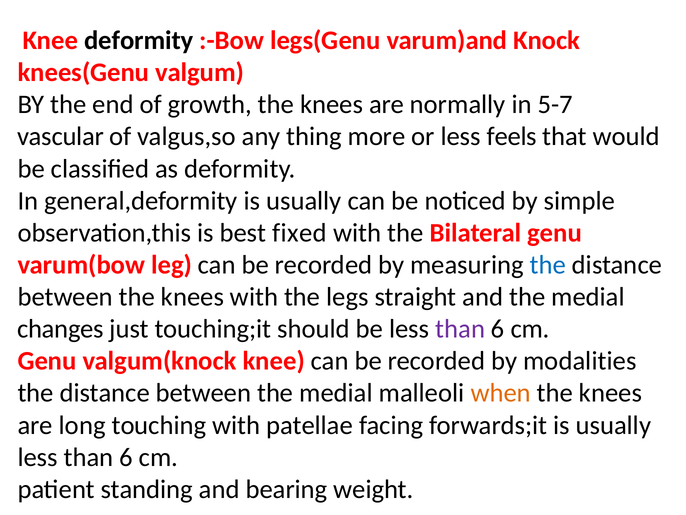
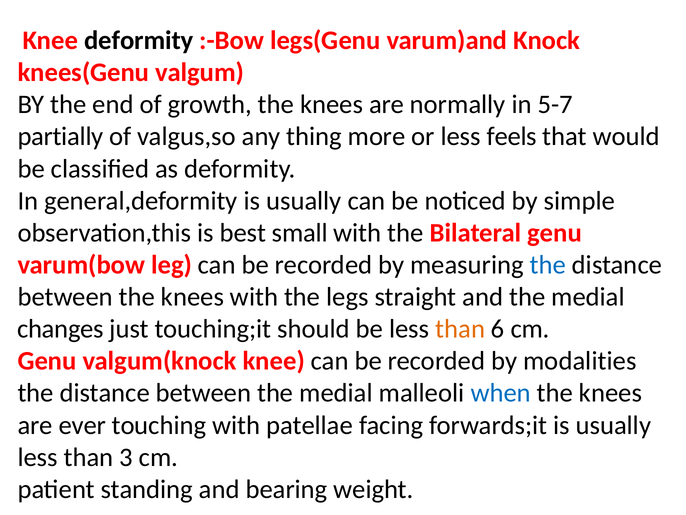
vascular: vascular -> partially (61, 137)
fixed: fixed -> small (300, 233)
than colour: purple -> orange (460, 329)
when colour: orange -> blue (501, 393)
long: long -> ever (82, 425)
6: 6 -> 3 (126, 457)
